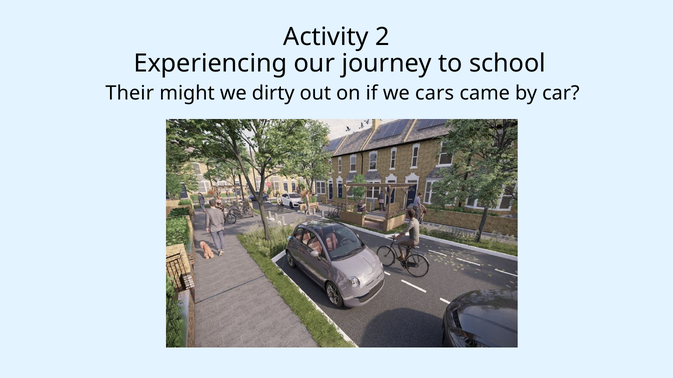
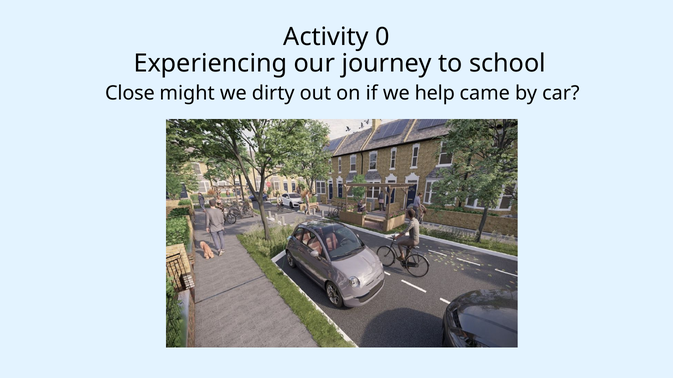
2: 2 -> 0 (382, 37)
Their: Their -> Close (130, 93)
cars: cars -> help (435, 93)
